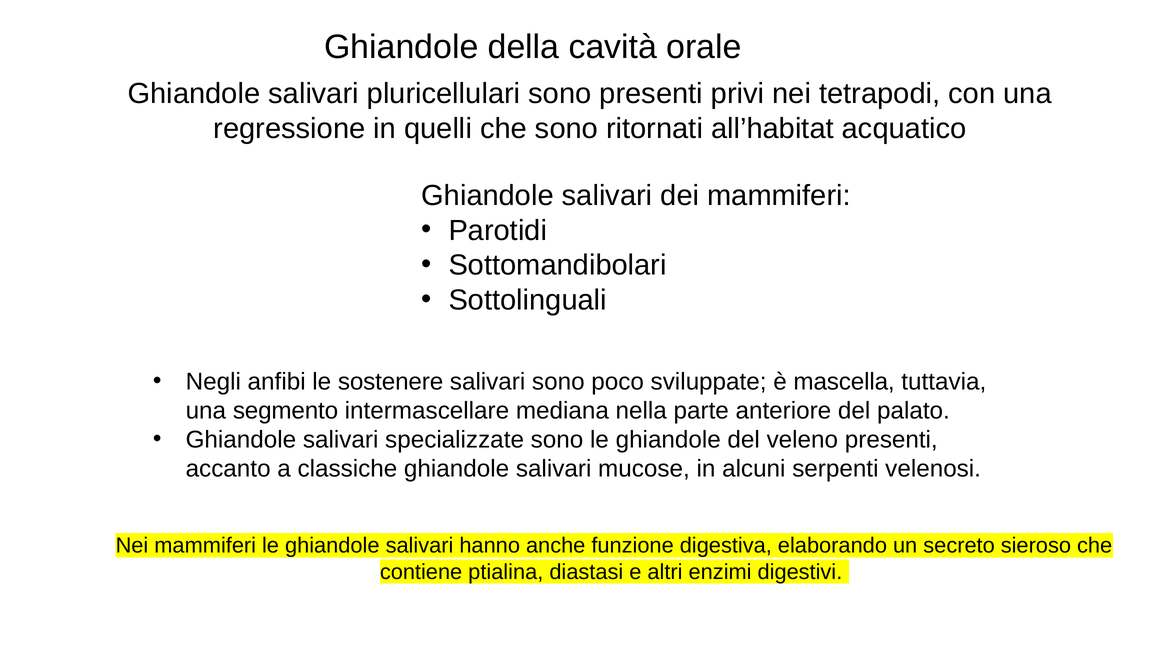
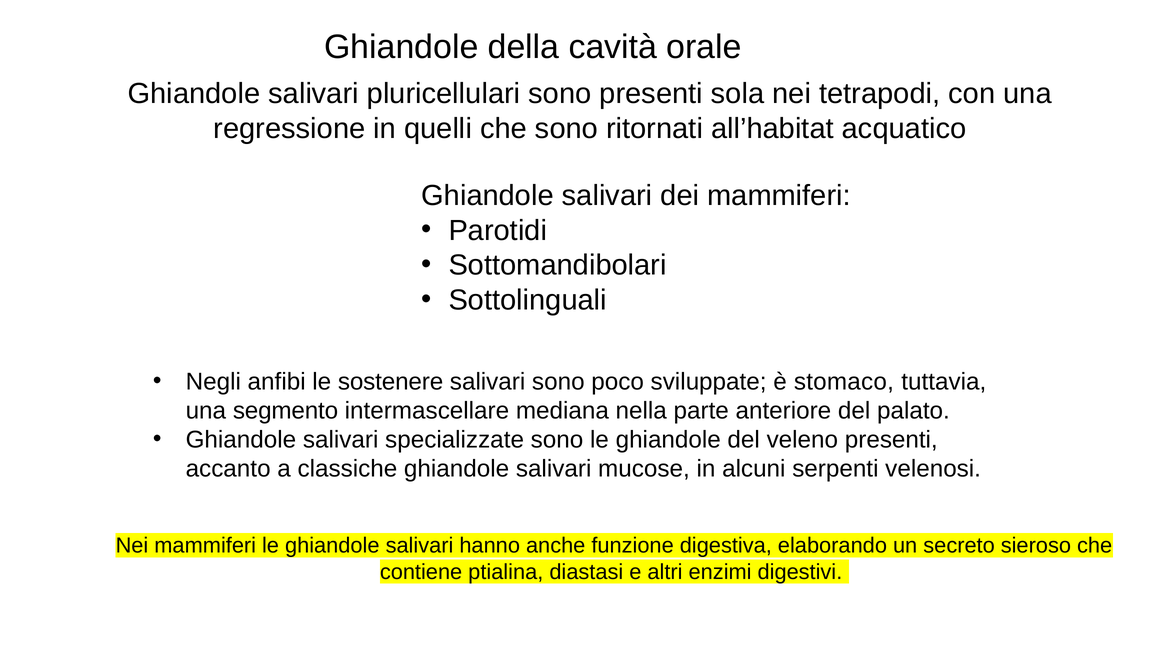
privi: privi -> sola (738, 94)
mascella: mascella -> stomaco (844, 382)
